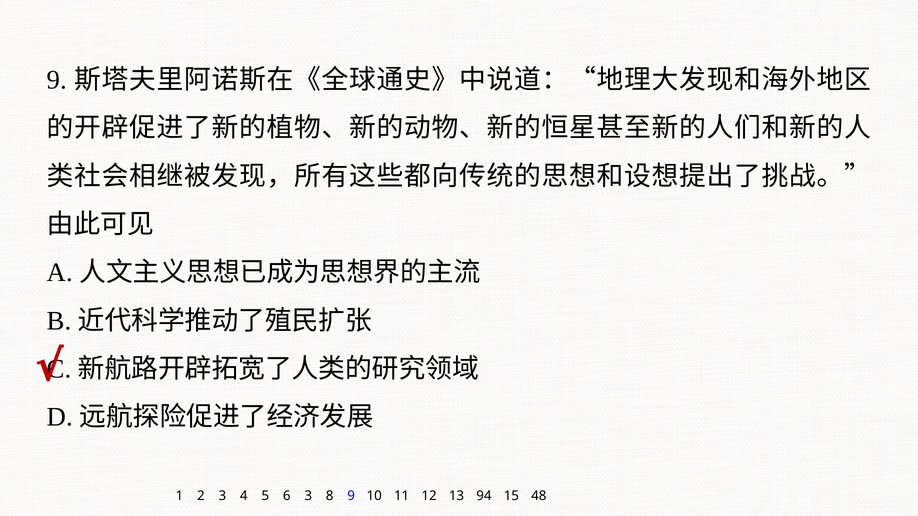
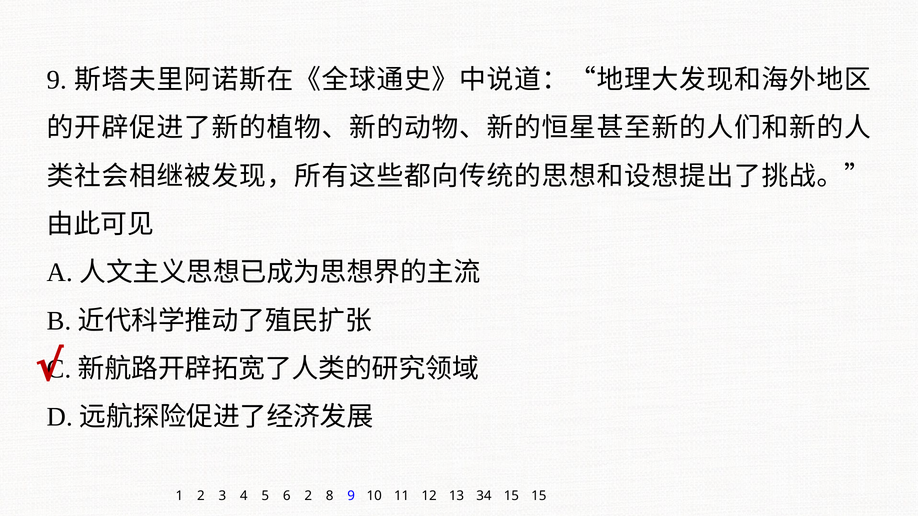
6 3: 3 -> 2 (308, 496)
94: 94 -> 34 (484, 496)
15 48: 48 -> 15 (539, 496)
